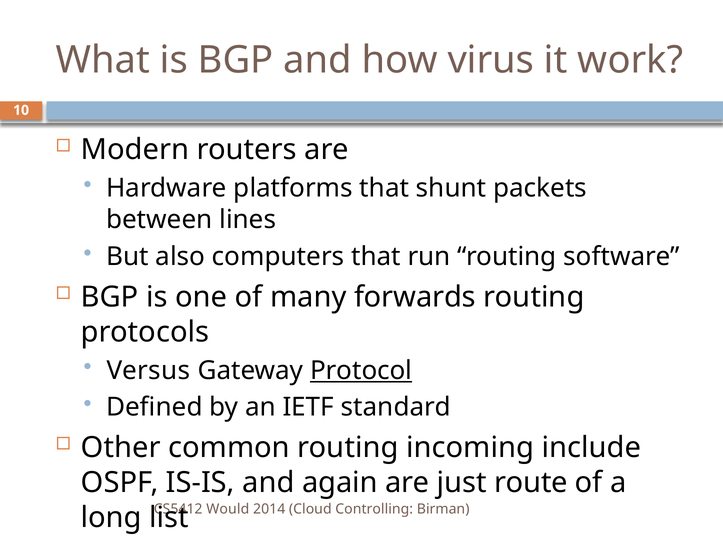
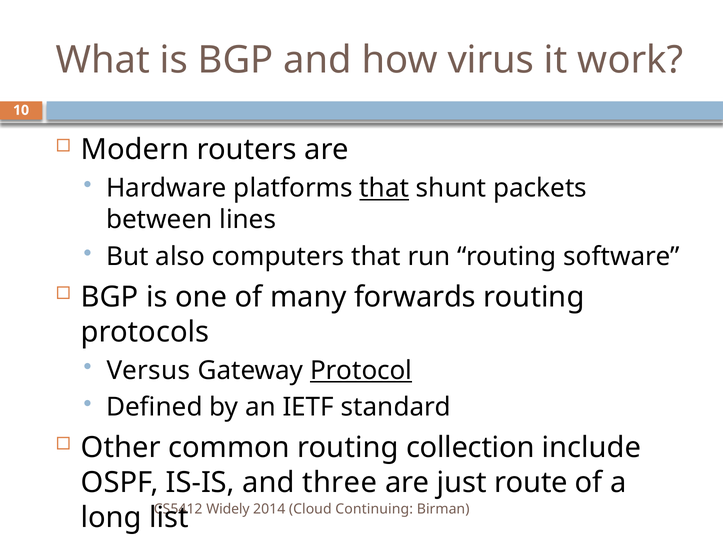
that underline: none -> present (384, 188)
incoming: incoming -> collection (470, 447)
again: again -> three (340, 482)
Would: Would -> Widely (228, 508)
Controlling: Controlling -> Continuing (374, 508)
